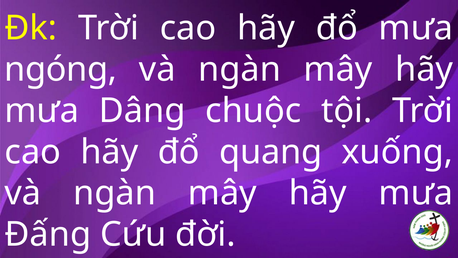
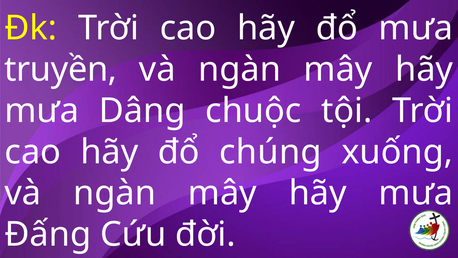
ngóng: ngóng -> truyền (61, 69)
quang: quang -> chúng (270, 152)
